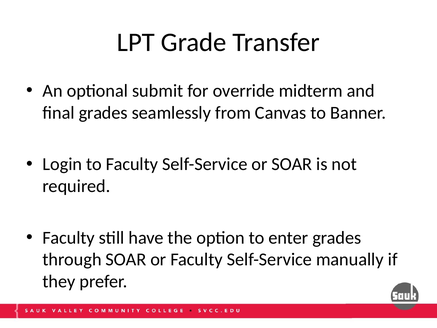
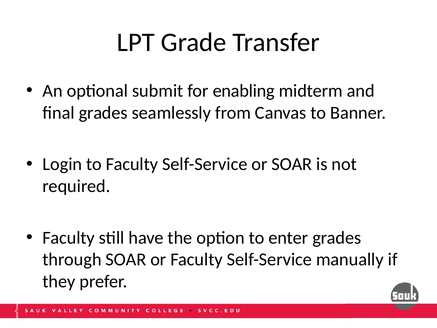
override: override -> enabling (244, 91)
